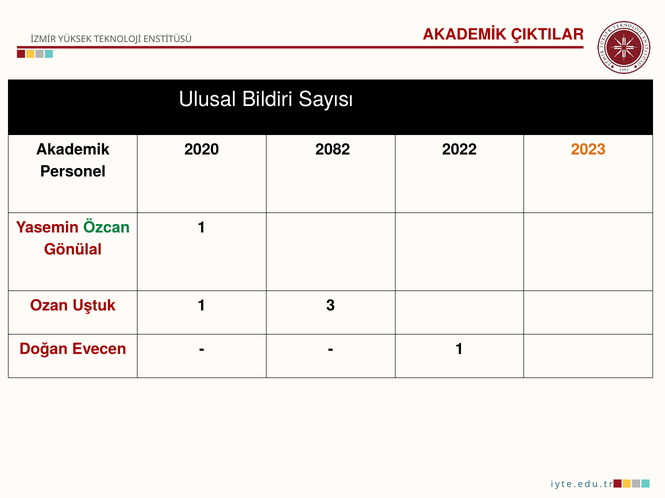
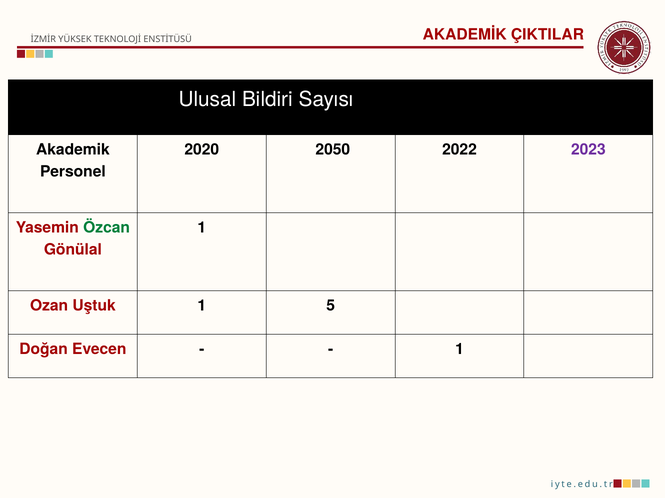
2082: 2082 -> 2050 (333, 150)
2023 colour: orange -> purple (588, 150)
3: 3 -> 5 (331, 306)
